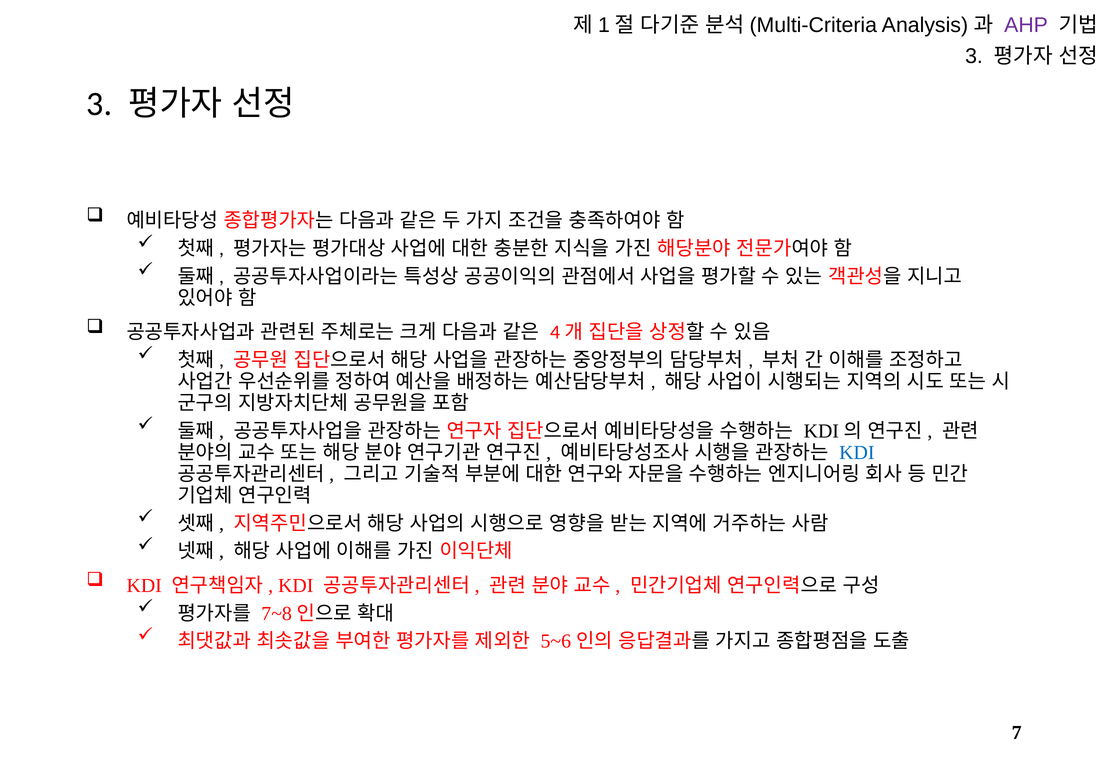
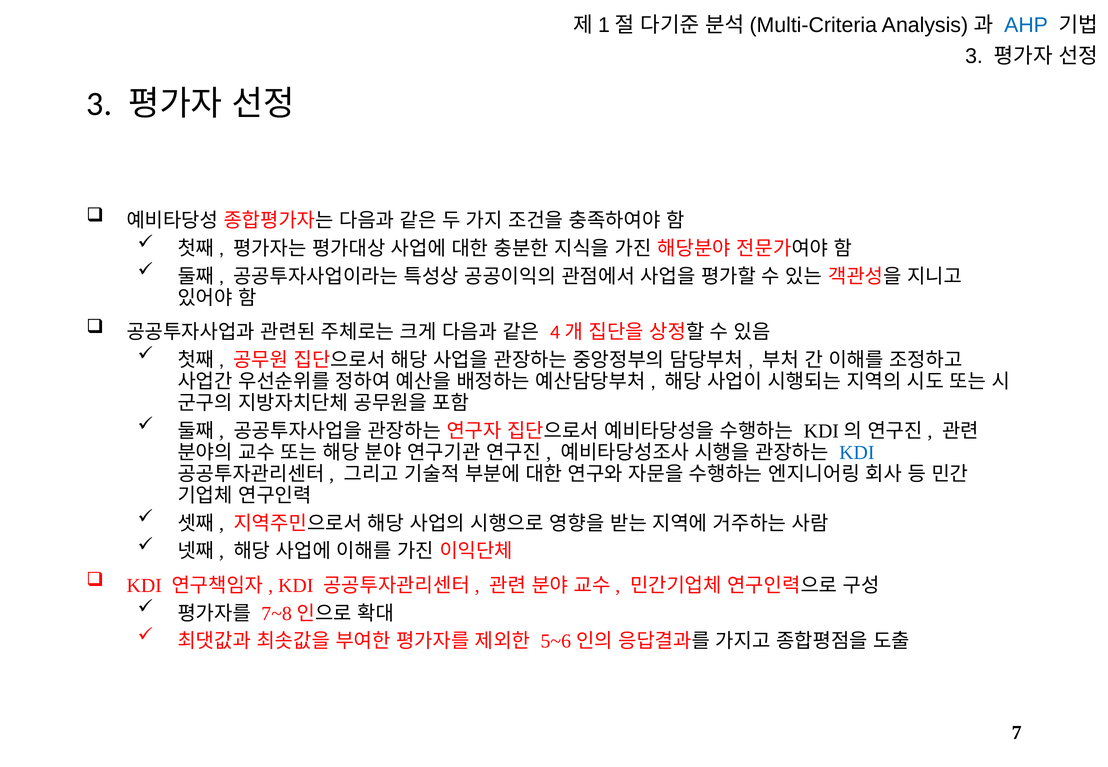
AHP colour: purple -> blue (1026, 25)
